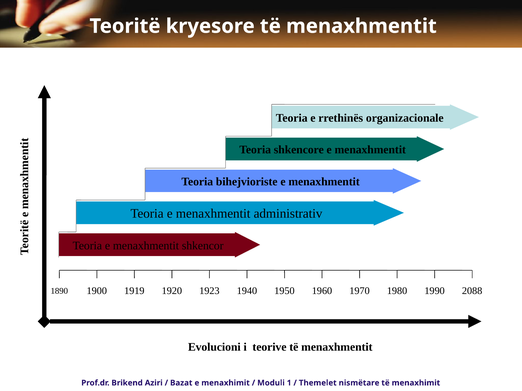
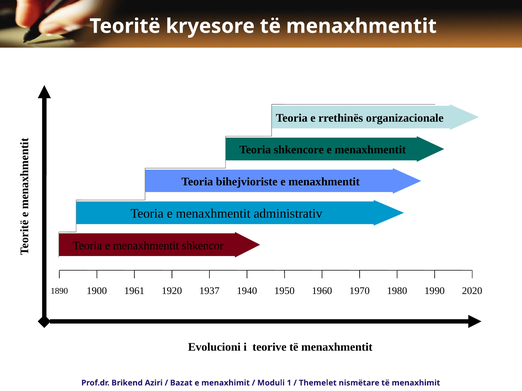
1923: 1923 -> 1937 (209, 291)
2088: 2088 -> 2020 (472, 291)
1919: 1919 -> 1961 (134, 291)
